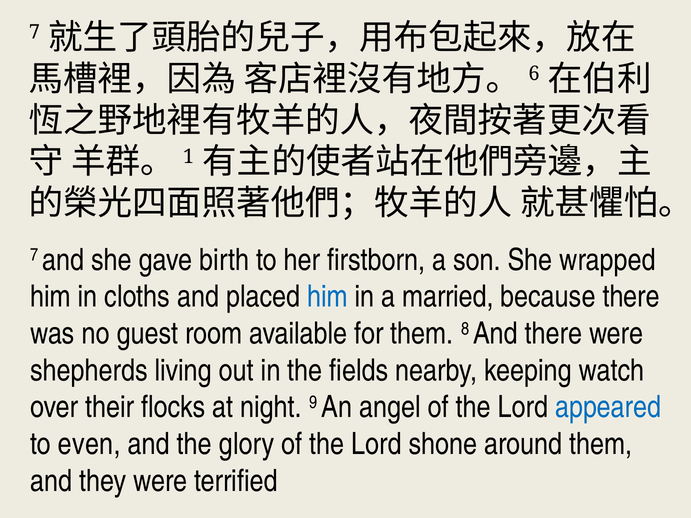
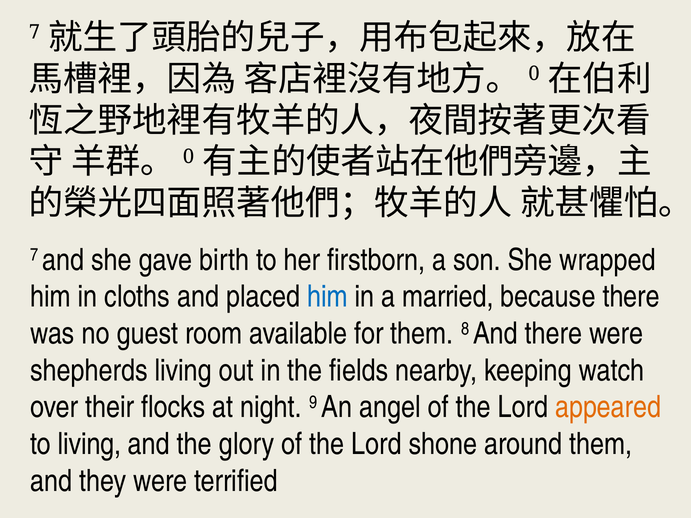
6: 6 -> 0 (534, 74)
1: 1 -> 0 (189, 157)
appeared colour: blue -> orange (608, 408)
to even: even -> living (90, 444)
